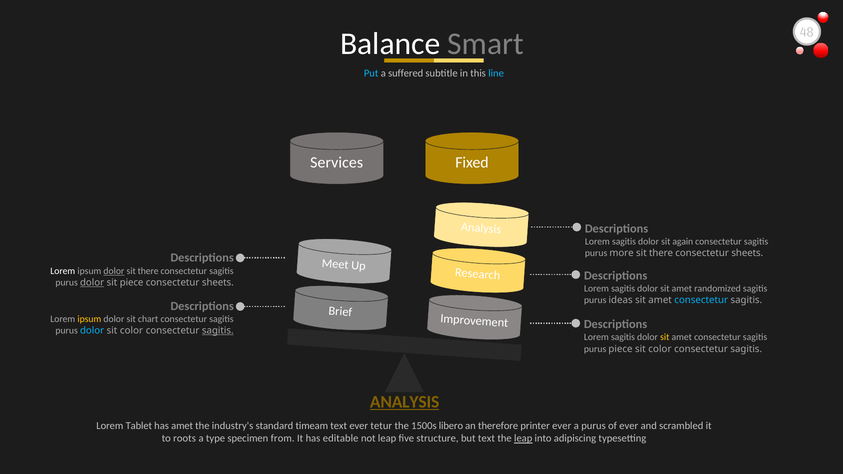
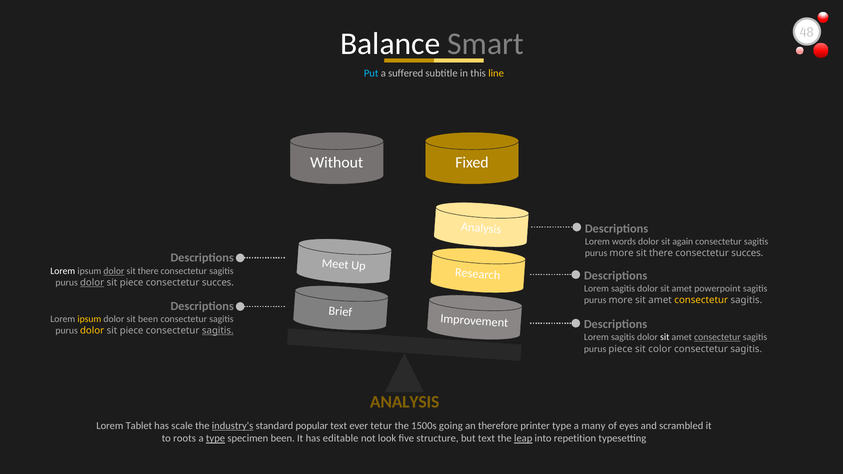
line colour: light blue -> yellow (496, 73)
Services: Services -> Without (337, 163)
sagitis: sagitis -> words (624, 242)
sheets: sheets -> succes (747, 253)
sheets: sheets -> succes (218, 283)
randomized: randomized -> powerpoint (718, 289)
ideas: ideas -> more (621, 300)
consectetur colour: light blue -> yellow (701, 300)
sit chart: chart -> been (148, 319)
dolor colour: light blue -> yellow (92, 331)
color: color -> piece (132, 331)
sit colour: yellow -> white (665, 337)
consectetur underline: none -> present (717, 337)
ANALYSIS underline: present -> none (405, 402)
has amet: amet -> scale (182, 426)
industry's underline: none -> present (233, 426)
timeam: timeam -> popular (312, 426)
libero: libero -> going (451, 426)
printer ever: ever -> type (562, 426)
a purus: purus -> many (593, 426)
of ever: ever -> eyes (629, 426)
type underline: none -> present (216, 439)
specimen from: from -> been (283, 439)
not leap: leap -> look (387, 439)
adipiscing: adipiscing -> repetition (575, 439)
